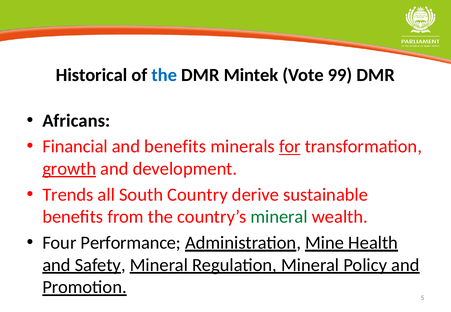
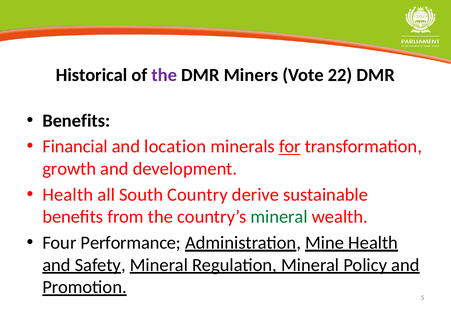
the colour: blue -> purple (164, 75)
Mintek: Mintek -> Miners (251, 75)
99: 99 -> 22 (340, 75)
Africans: Africans -> Benefits (76, 121)
and benefits: benefits -> location (175, 147)
growth underline: present -> none (69, 169)
Trends: Trends -> Health (68, 195)
